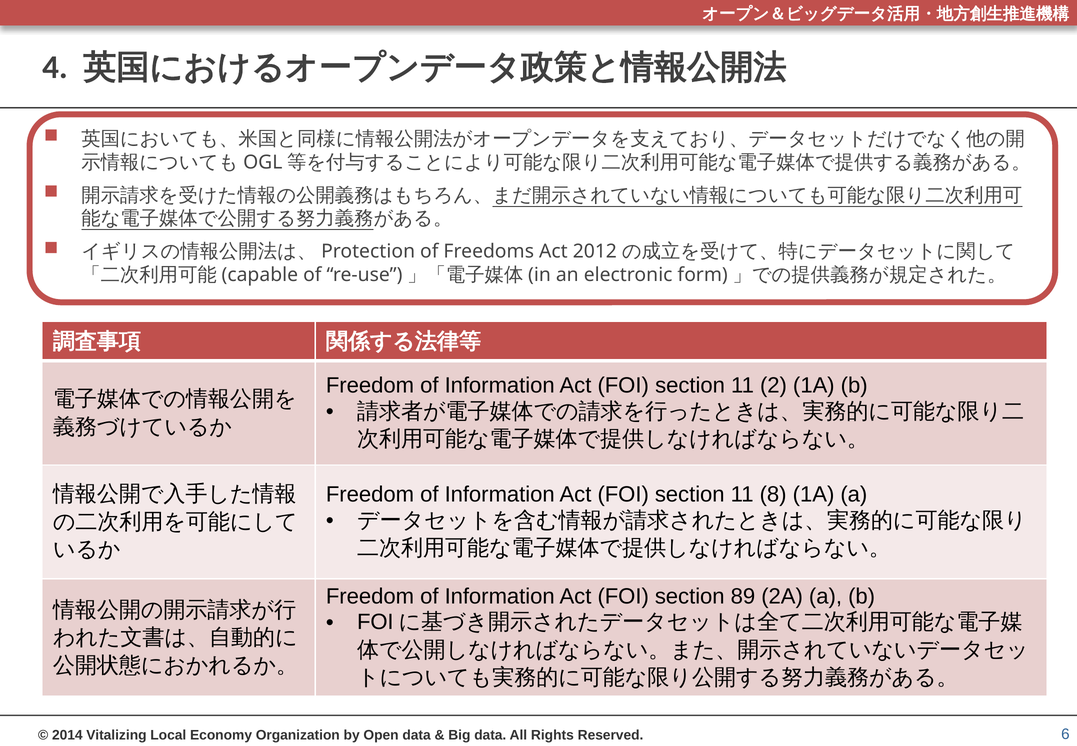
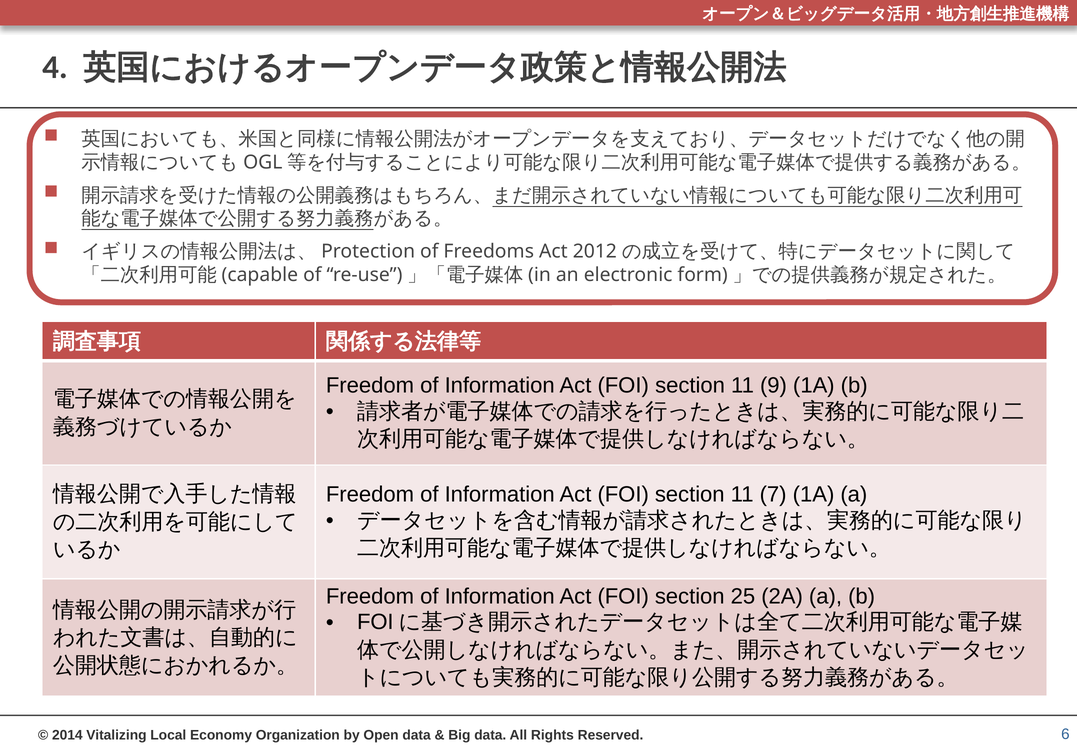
2: 2 -> 9 (773, 385)
8: 8 -> 7 (773, 494)
89: 89 -> 25 (743, 596)
